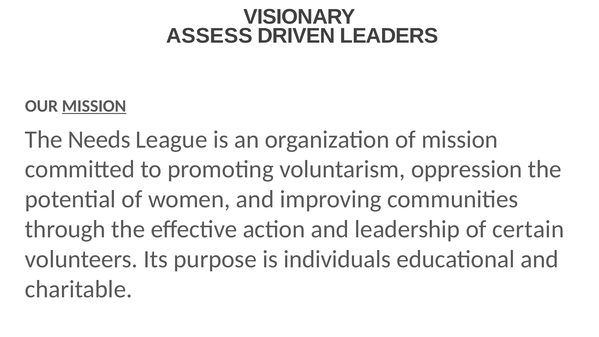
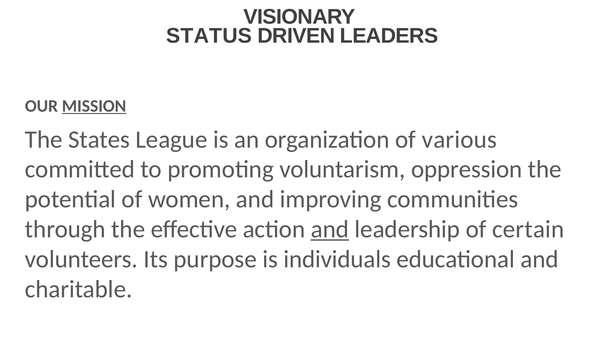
ASSESS: ASSESS -> STATUS (209, 36)
Needs: Needs -> States (99, 139)
of mission: mission -> various (459, 139)
and underline: none -> present (330, 229)
